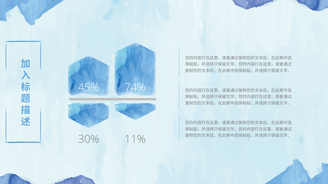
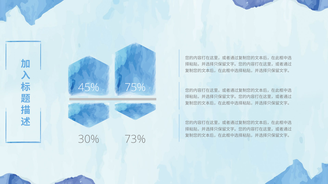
74%: 74% -> 75% (135, 88)
11%: 11% -> 73% (135, 140)
